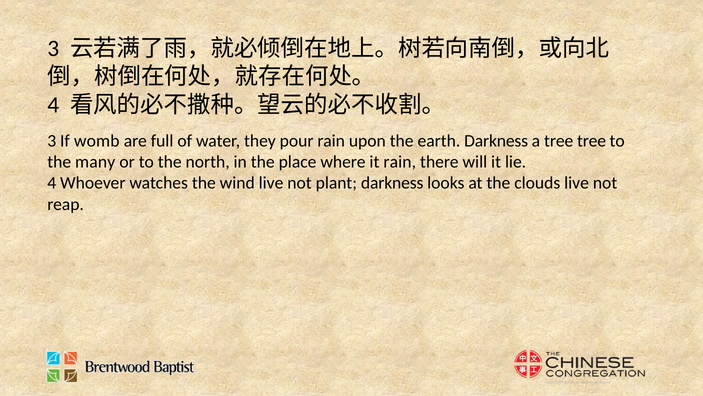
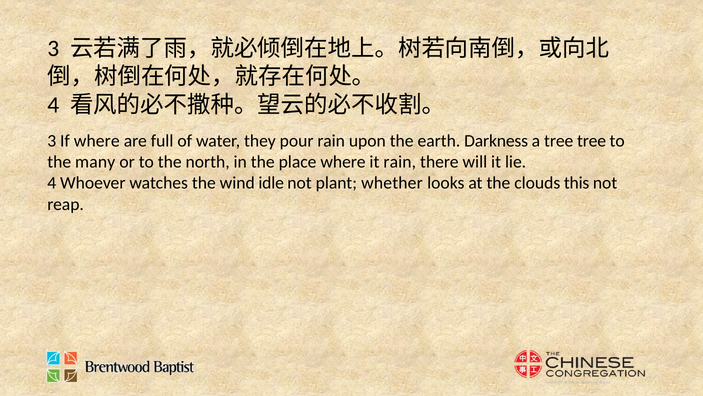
If womb: womb -> where (97, 141)
wind live: live -> idle (271, 183)
plant darkness: darkness -> whether (392, 183)
clouds live: live -> this (577, 183)
